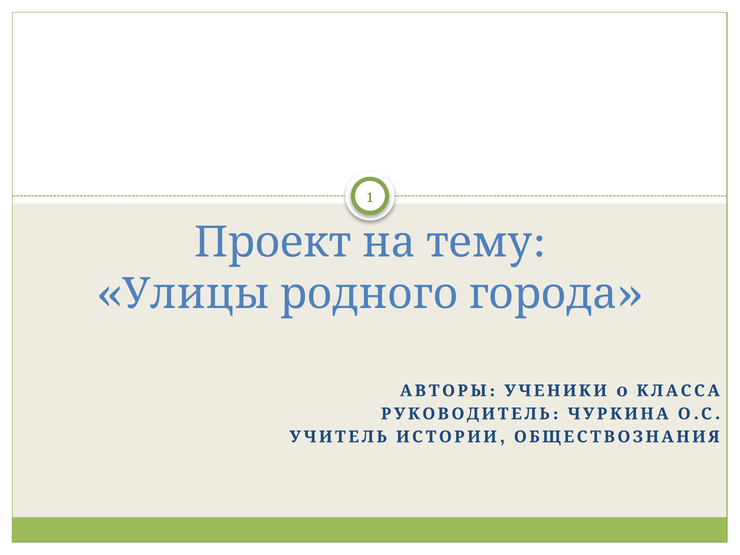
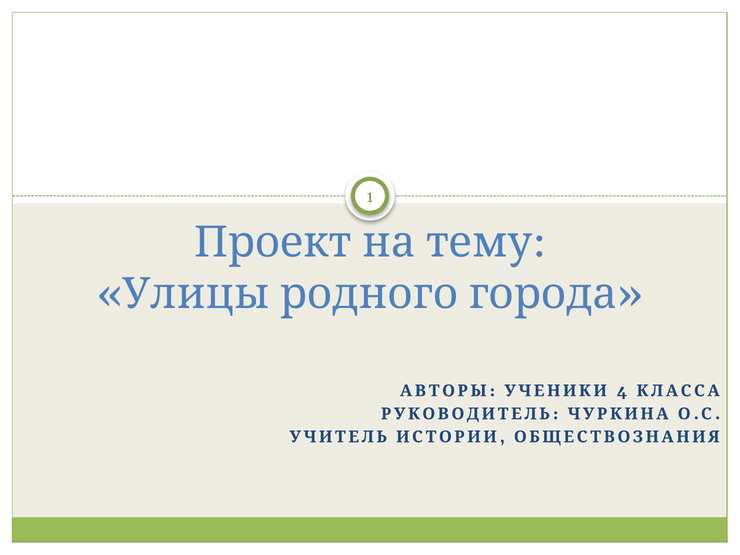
0: 0 -> 4 (622, 391)
